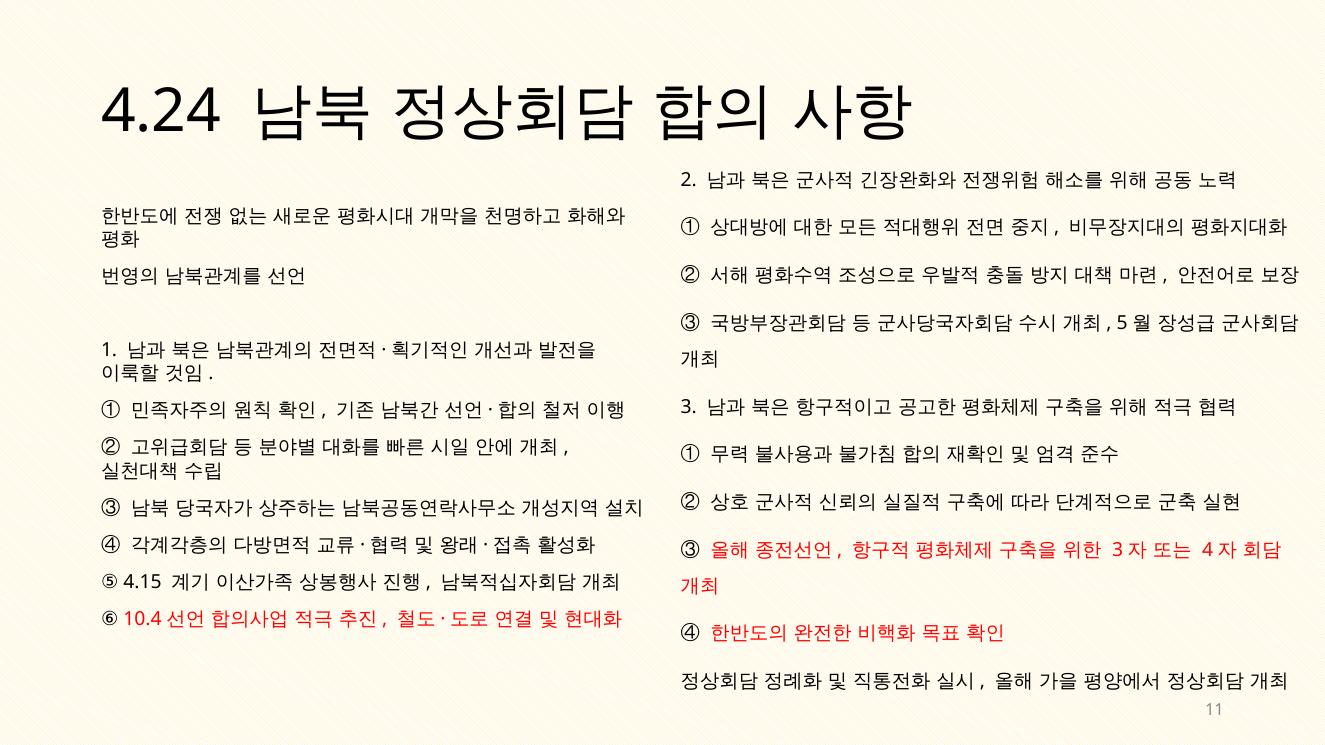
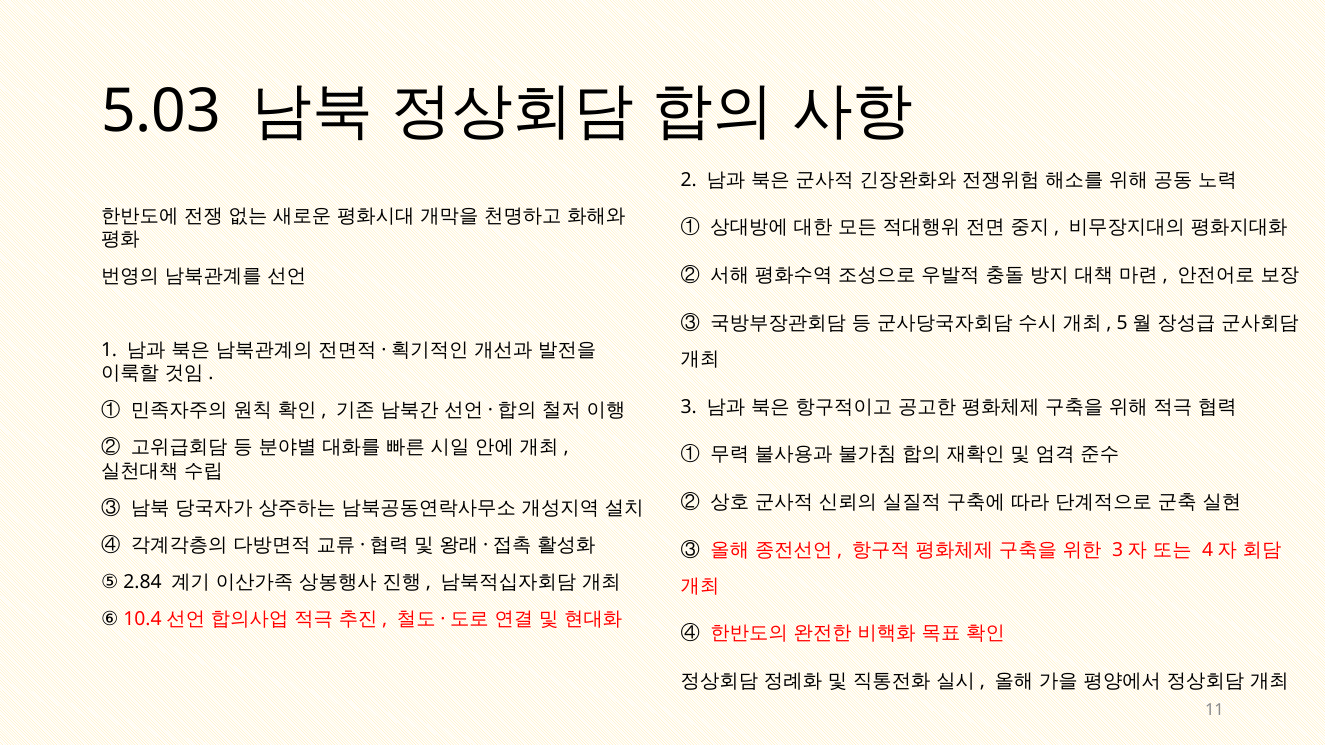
4.24: 4.24 -> 5.03 (161, 111)
4.15: 4.15 -> 2.84 (143, 582)
